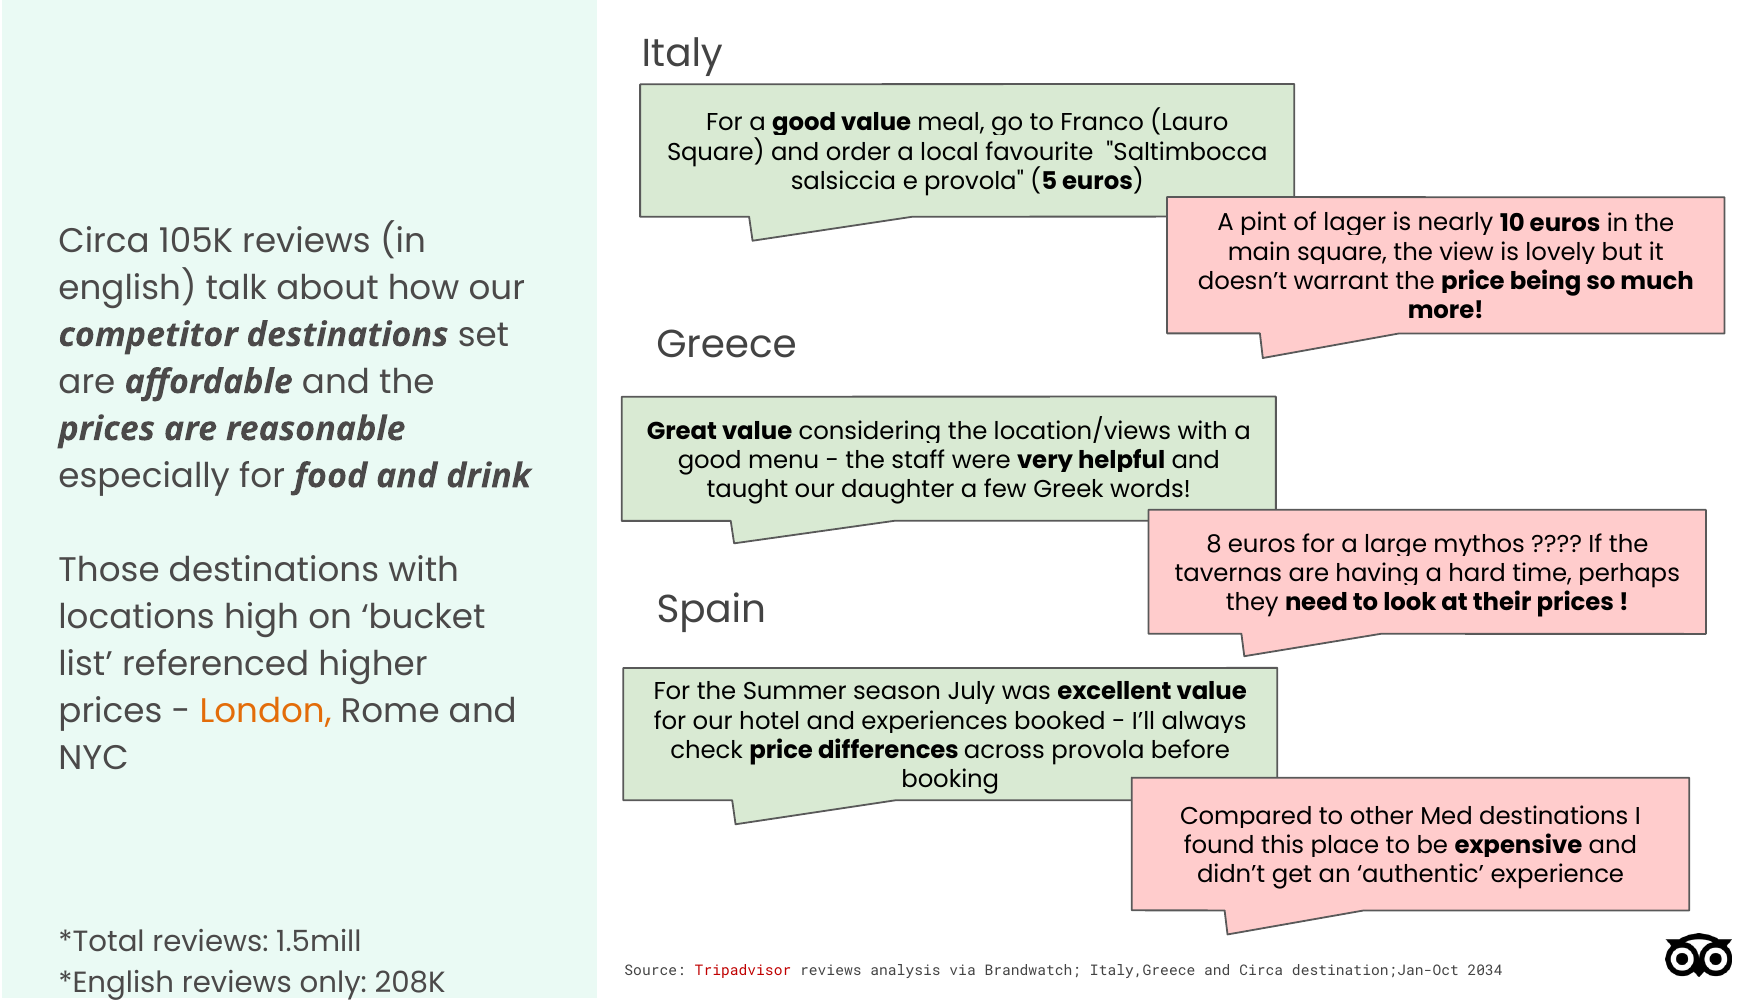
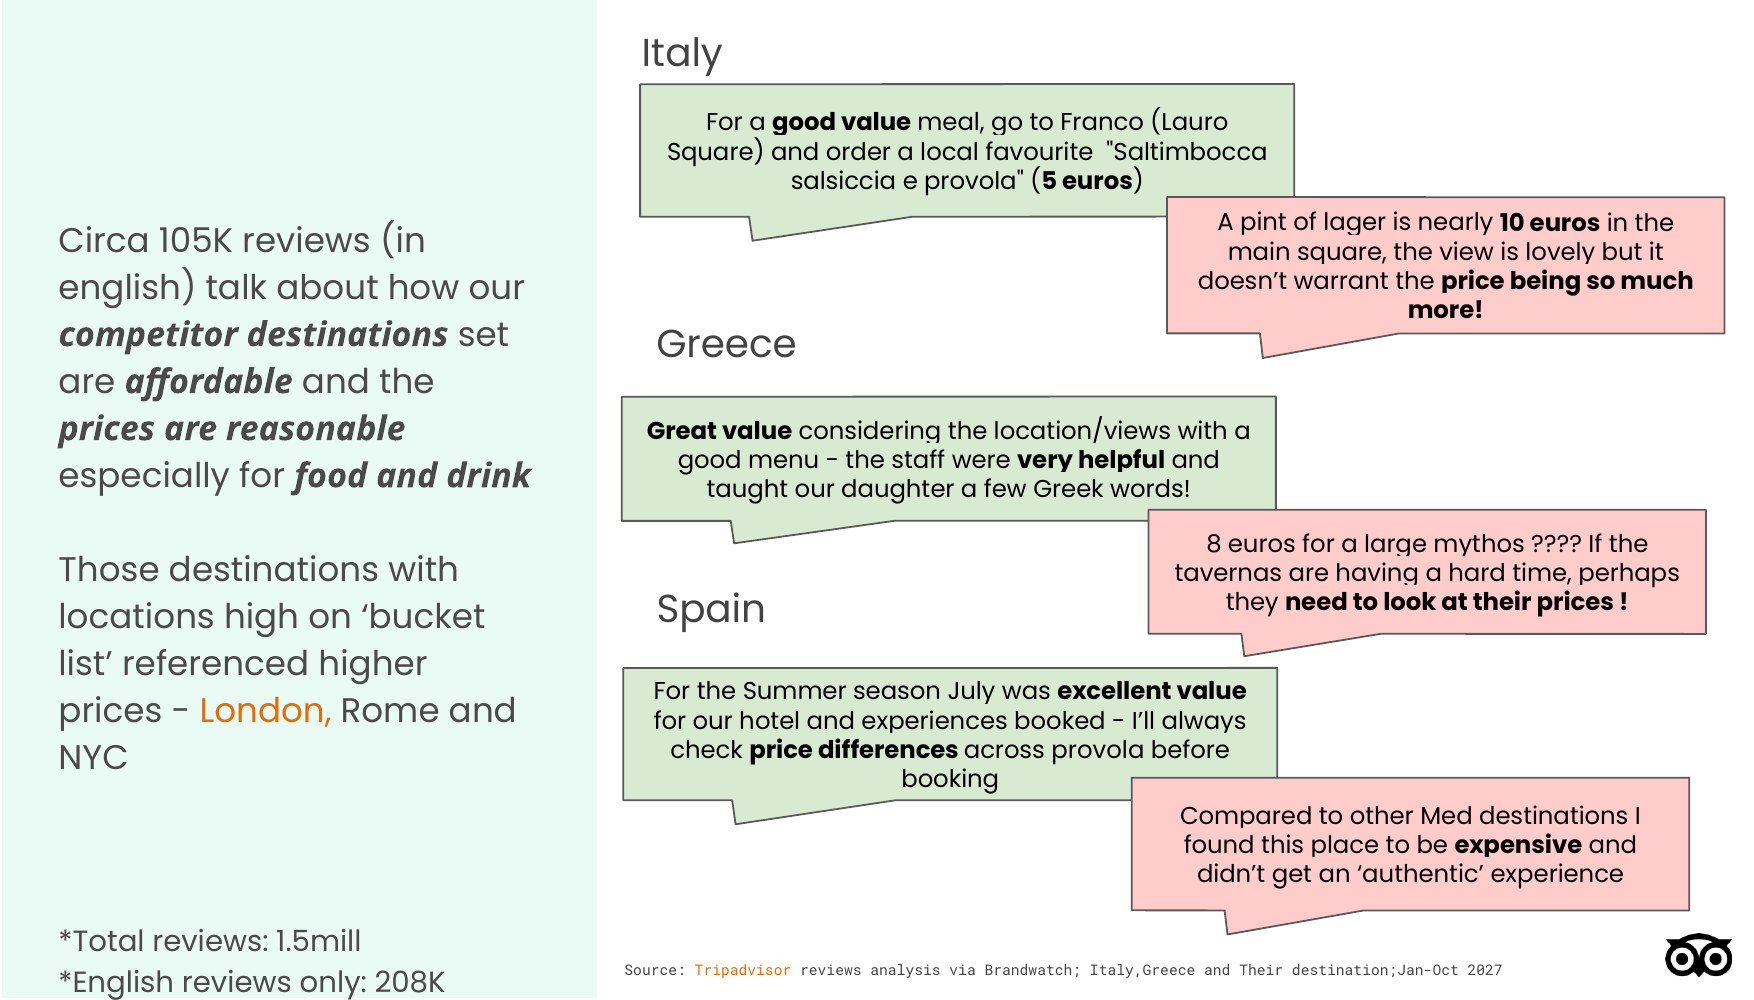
Tripadvisor colour: red -> orange (743, 970)
and Circa: Circa -> Their (1261, 970)
2034: 2034 -> 2027 (1485, 970)
